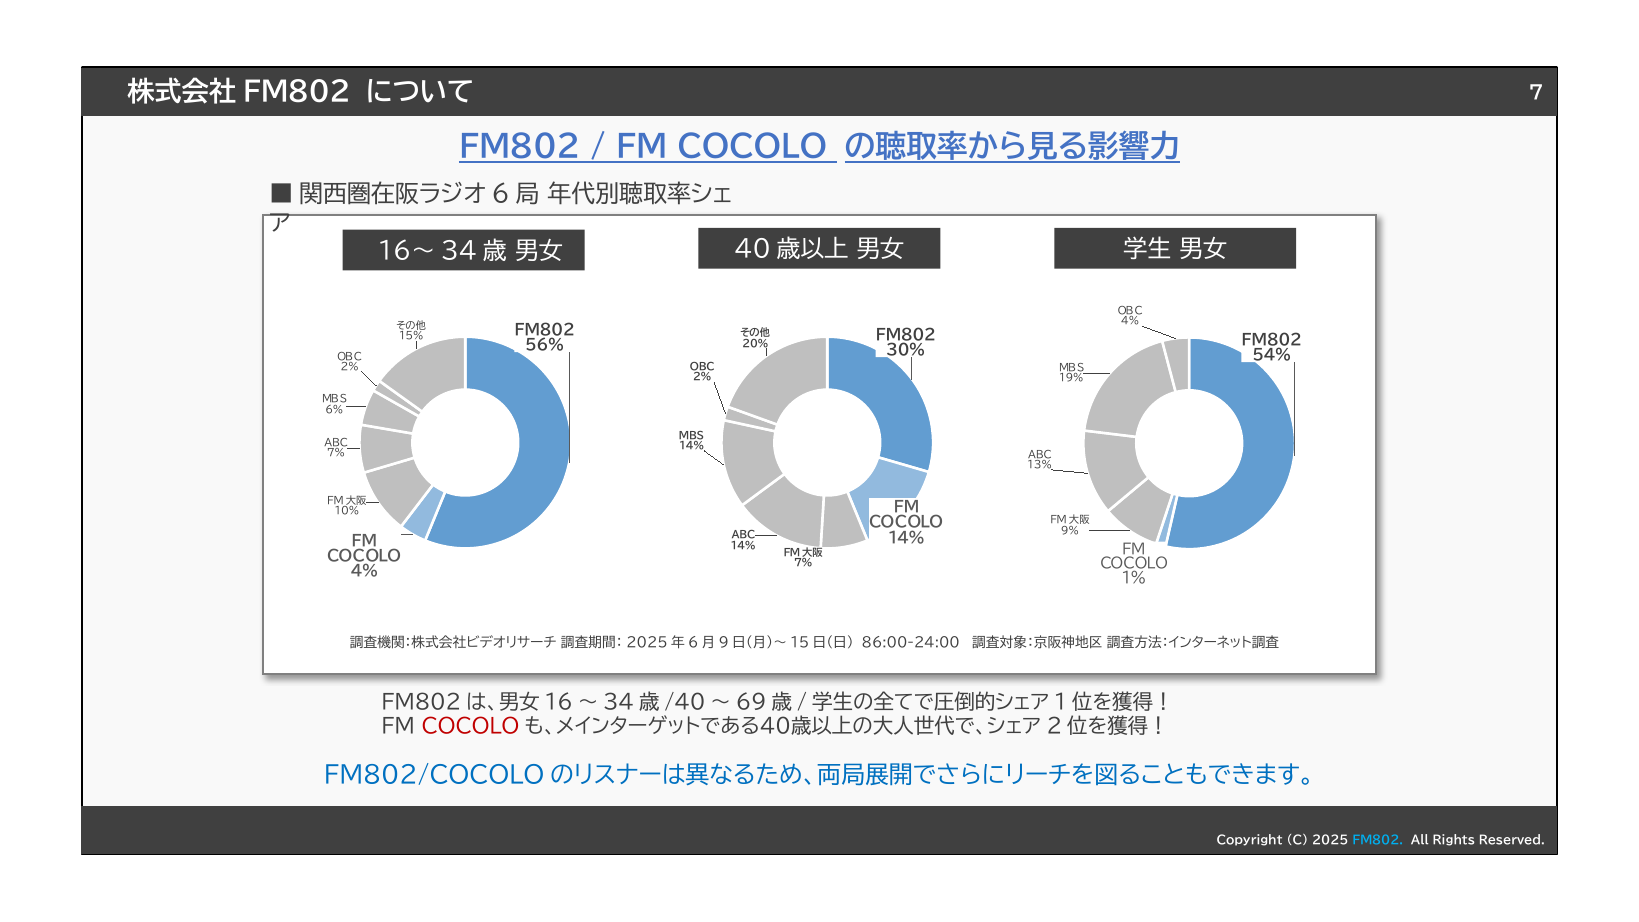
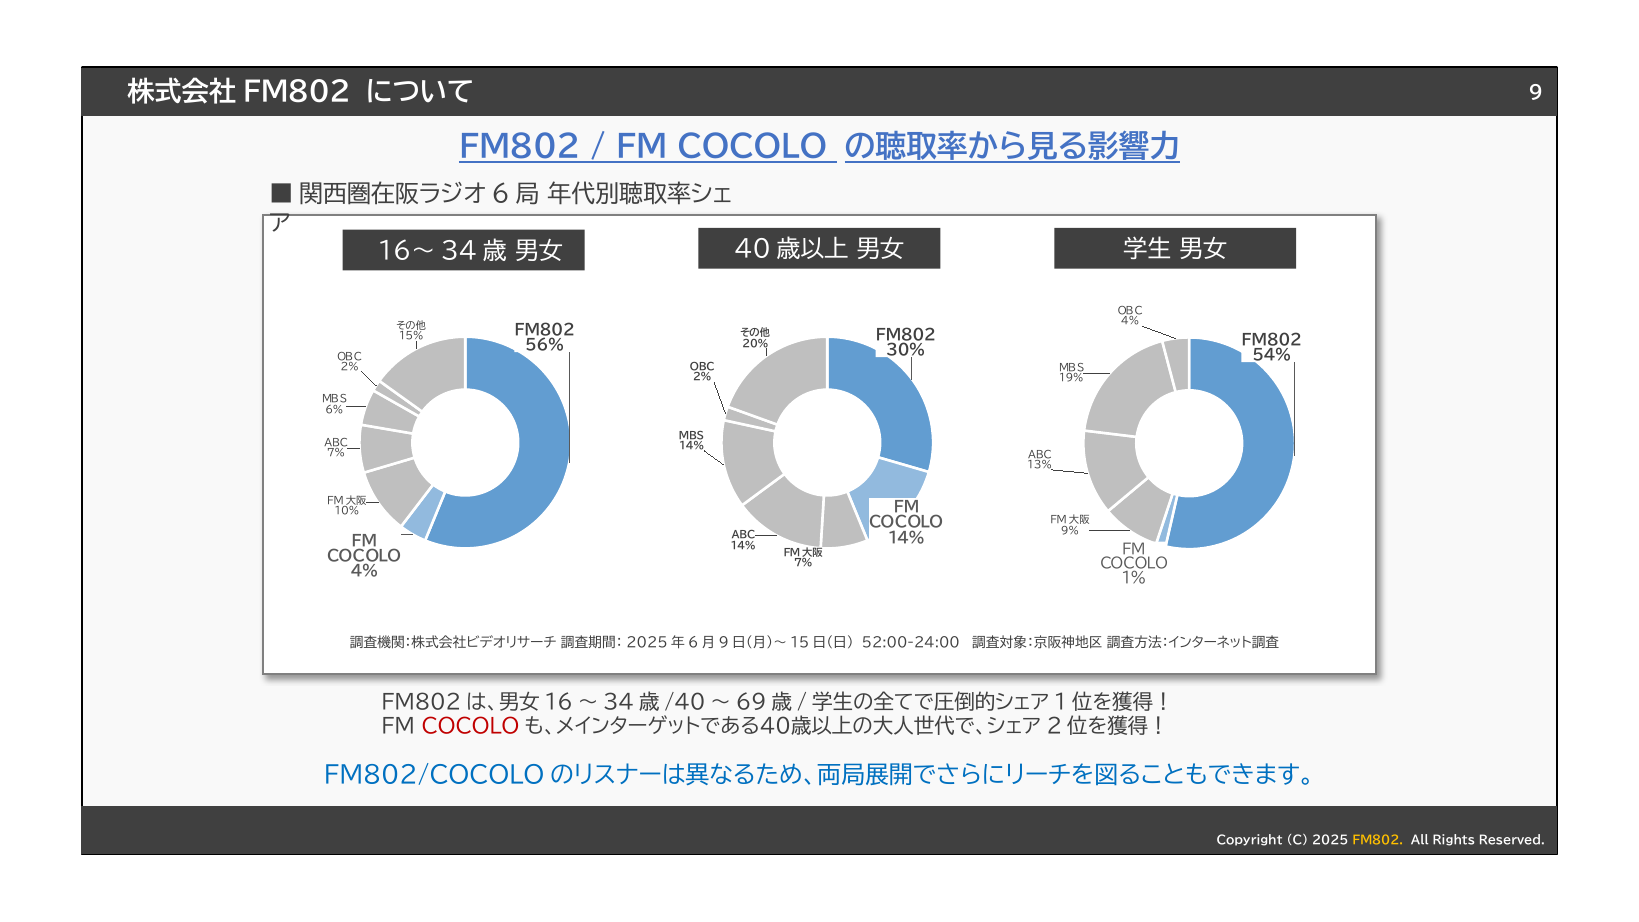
7: 7 -> 9 (1536, 93)
86:00-24:00: 86:00-24:00 -> 52:00-24:00 (911, 643)
FM802 colour: light blue -> yellow (1378, 840)
